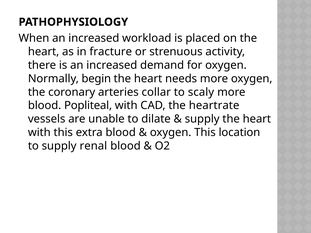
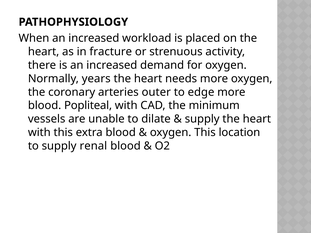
begin: begin -> years (96, 79)
collar: collar -> outer (156, 92)
scaly: scaly -> edge (201, 92)
heartrate: heartrate -> minimum (214, 106)
